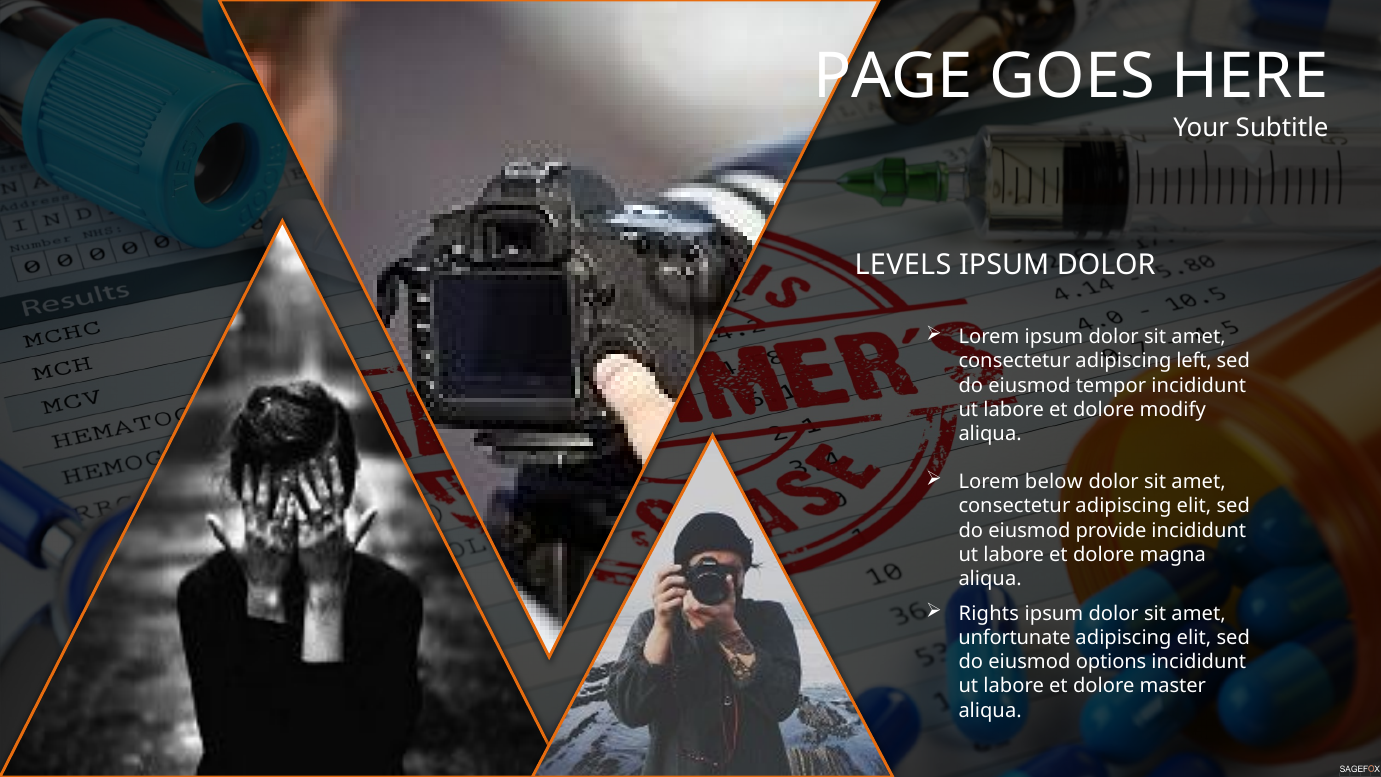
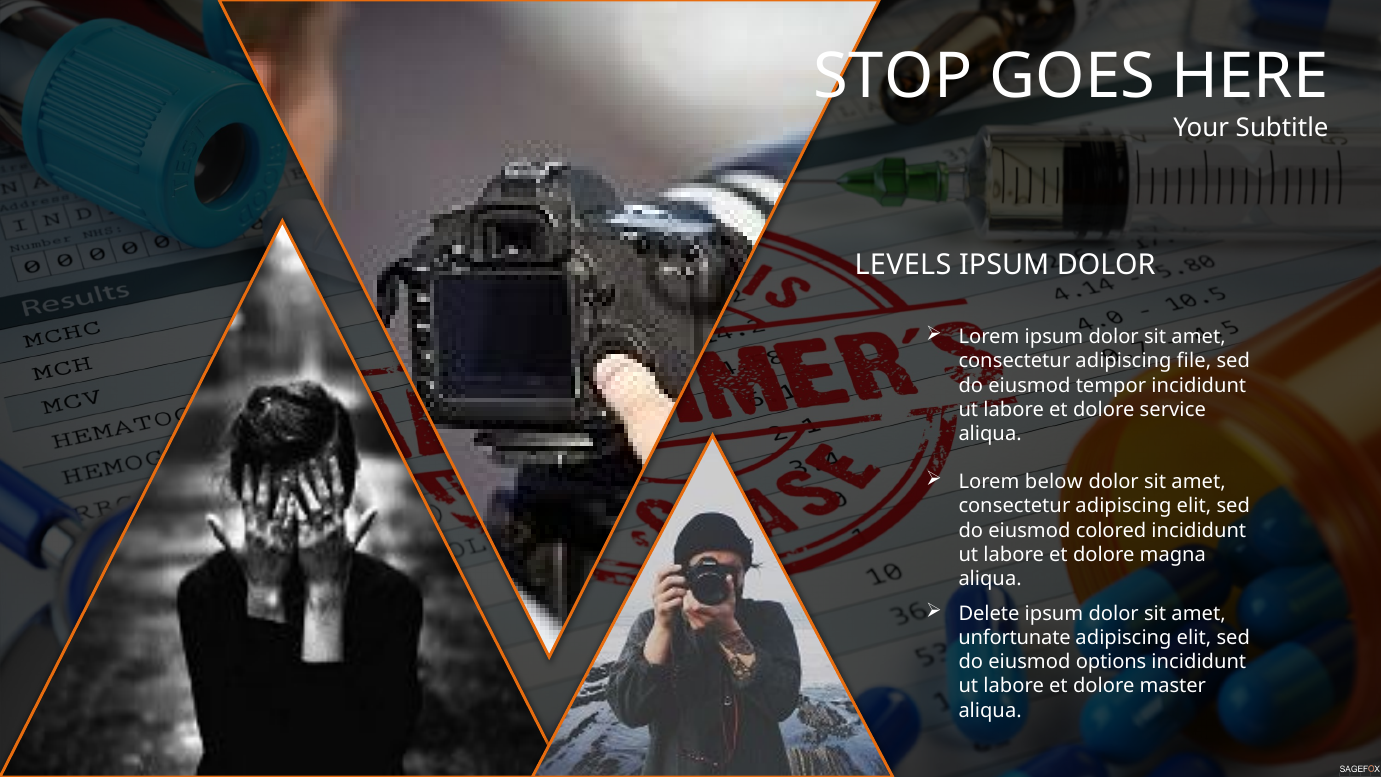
PAGE: PAGE -> STOP (893, 77)
left: left -> file (1194, 361)
modify: modify -> service (1173, 409)
provide: provide -> colored (1111, 530)
Rights: Rights -> Delete (989, 614)
